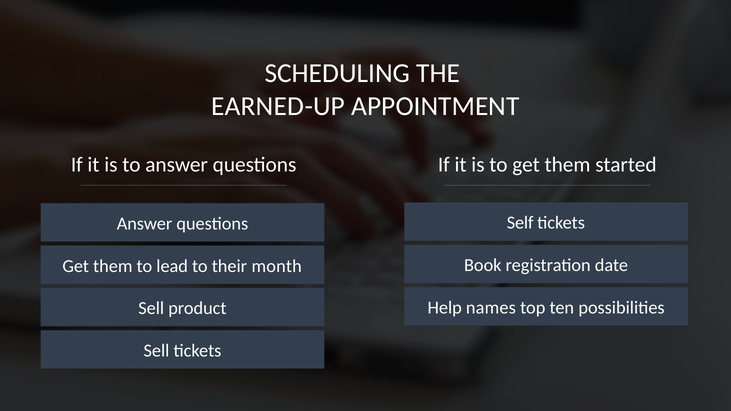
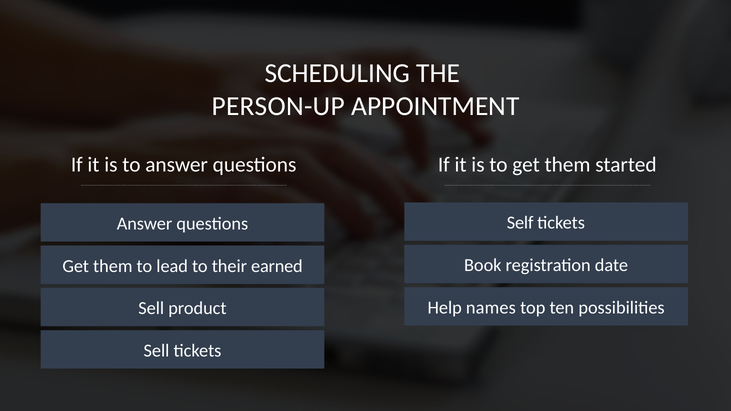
EARNED-UP: EARNED-UP -> PERSON-UP (278, 106)
month: month -> earned (277, 266)
